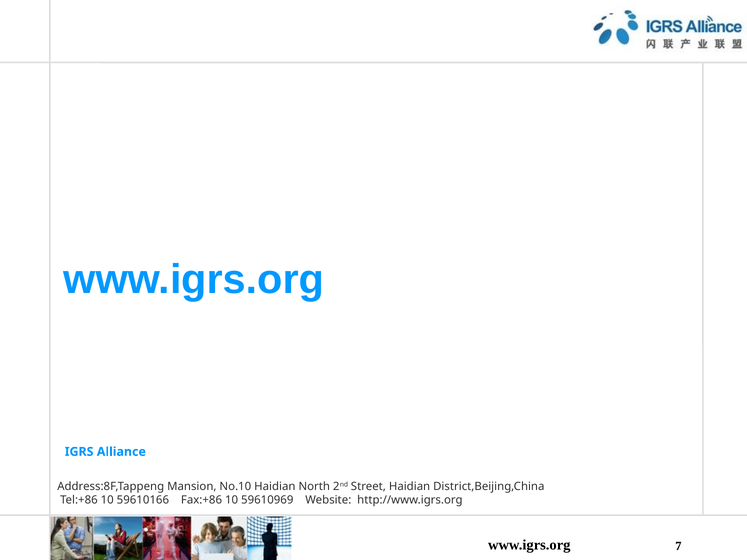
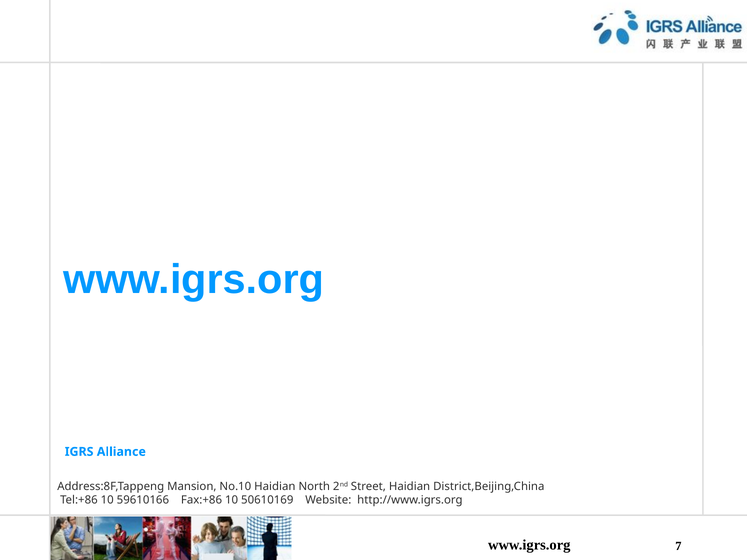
59610969: 59610969 -> 50610169 (267, 500)
